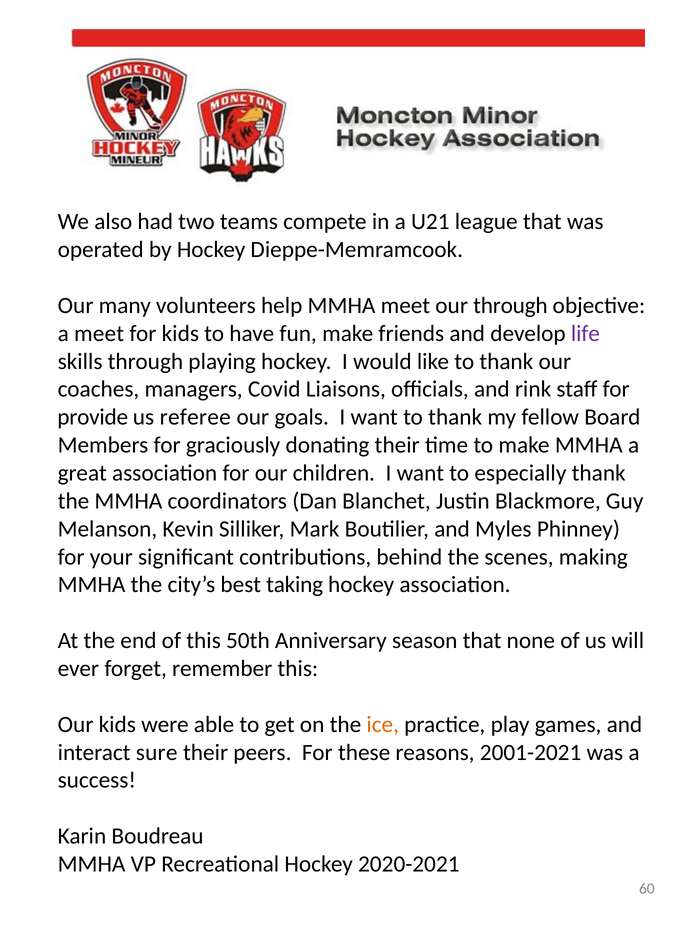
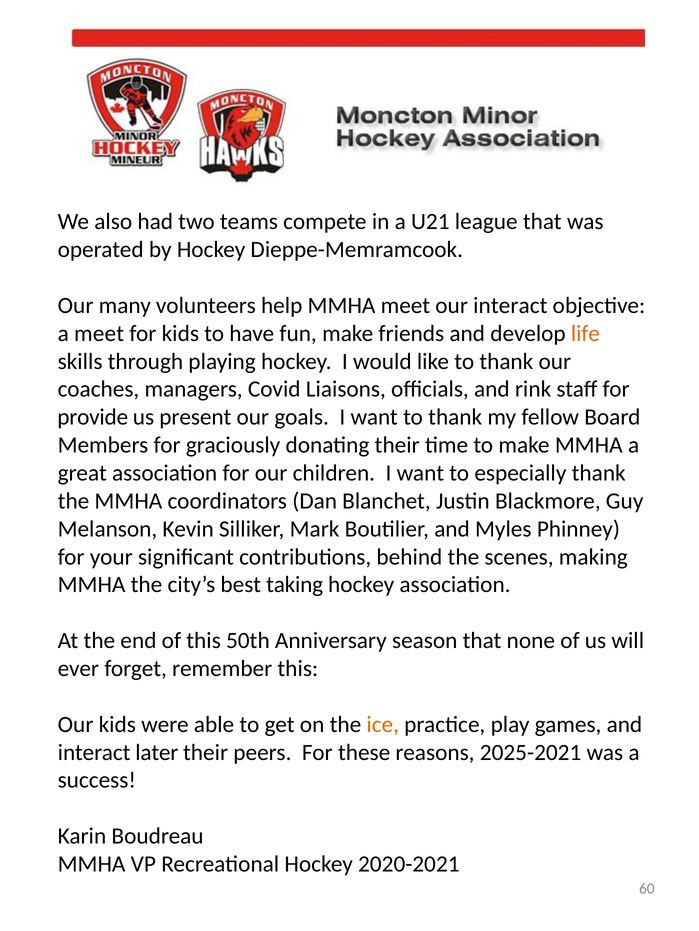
our through: through -> interact (510, 306)
life colour: purple -> orange (585, 334)
referee: referee -> present (195, 418)
sure: sure -> later (157, 753)
2001-2021: 2001-2021 -> 2025-2021 (531, 753)
